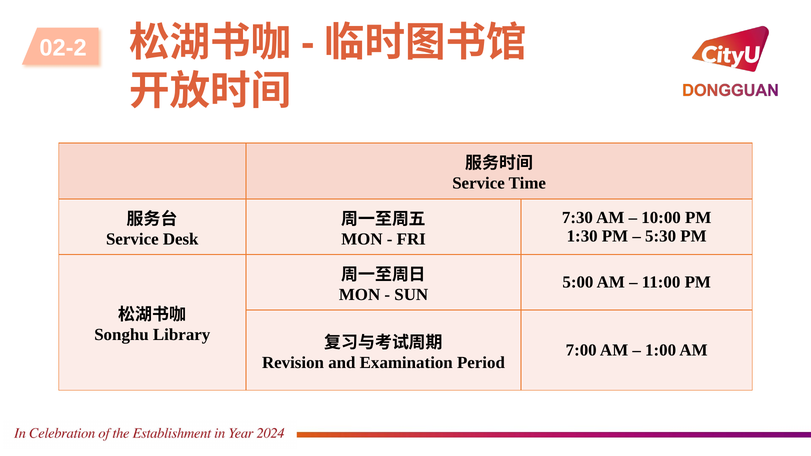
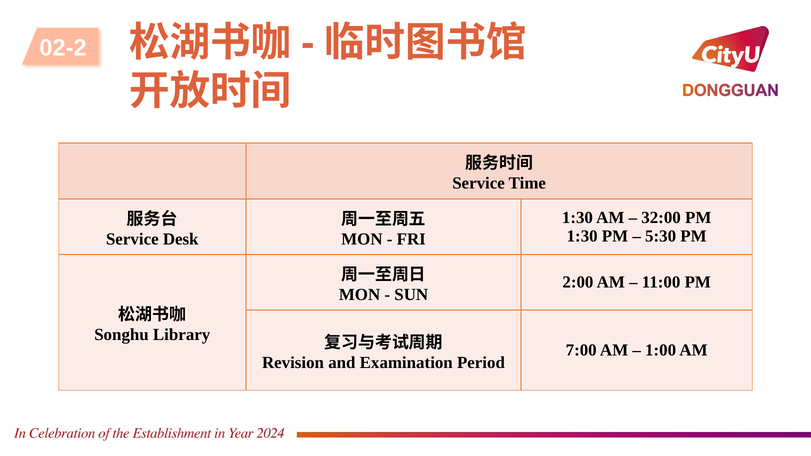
7:30: 7:30 -> 1:30 (577, 218)
10:00: 10:00 -> 32:00 (661, 218)
5:00: 5:00 -> 2:00 (578, 283)
